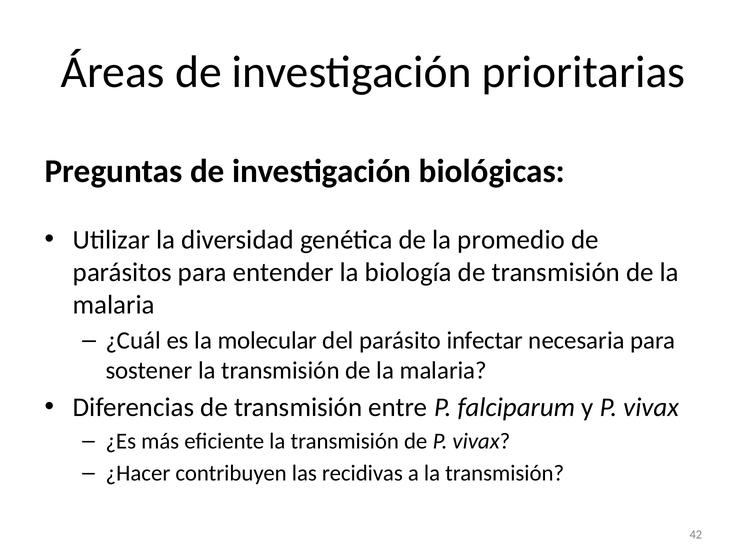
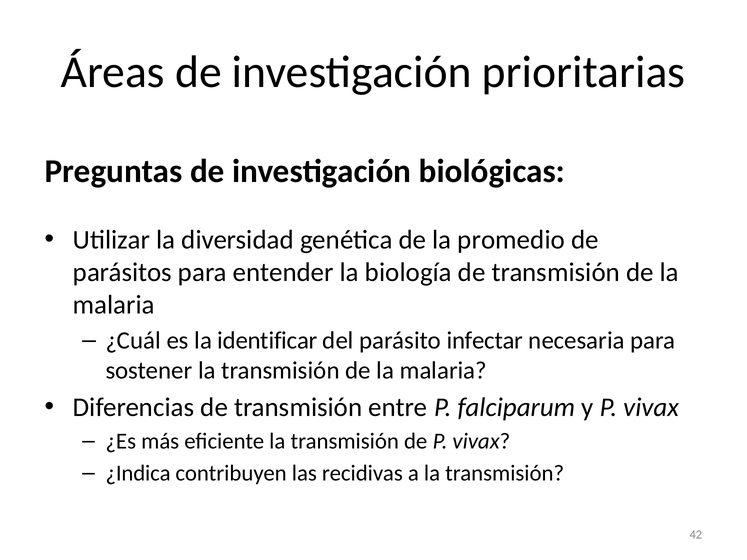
molecular: molecular -> identificar (267, 341)
¿Hacer: ¿Hacer -> ¿Indica (138, 473)
